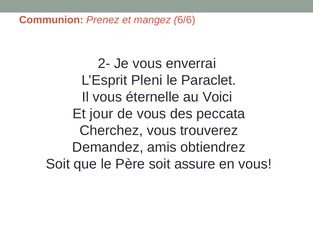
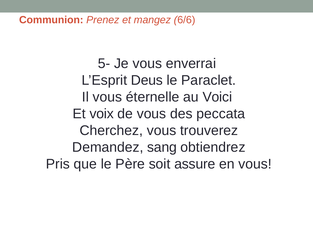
2-: 2- -> 5- (104, 64)
Pleni: Pleni -> Deus (147, 80)
jour: jour -> voix (102, 114)
amis: amis -> sang (162, 147)
Soit: Soit -> Pris (58, 164)
